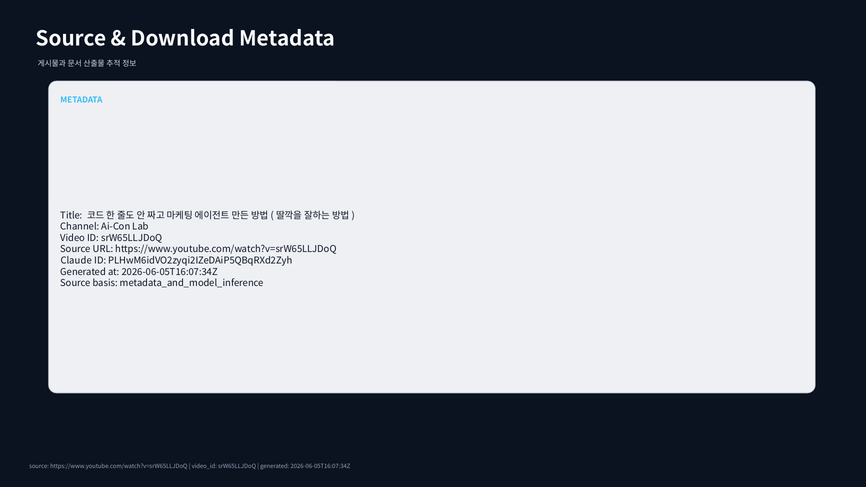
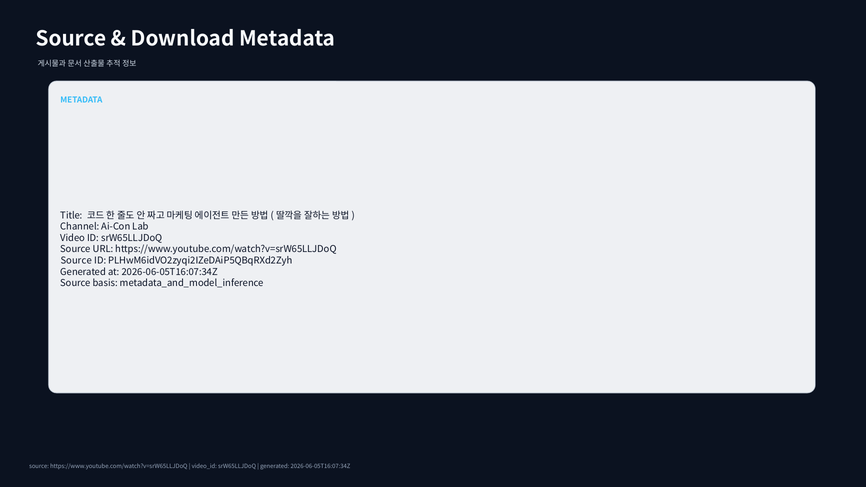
Claude: Claude -> Source (76, 261)
